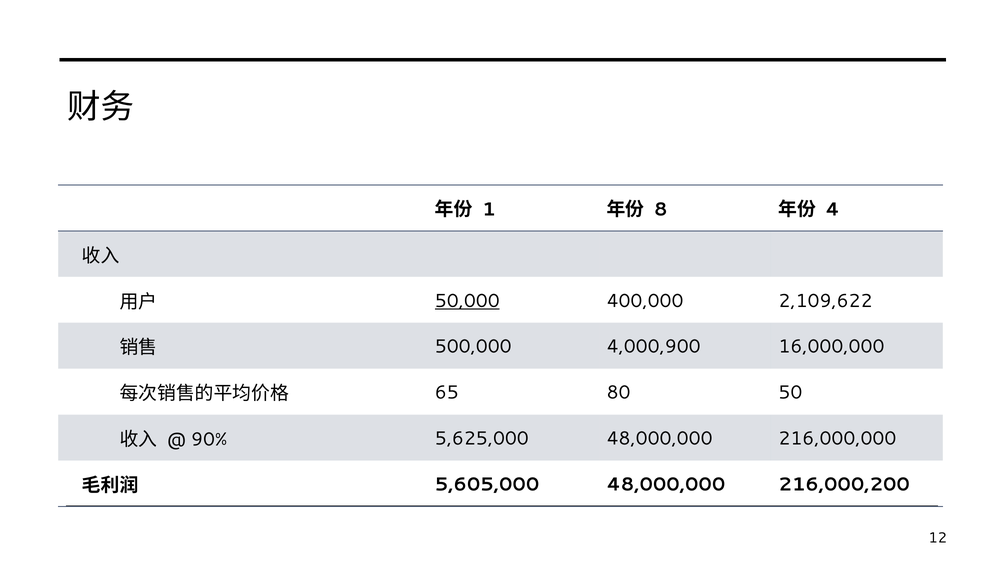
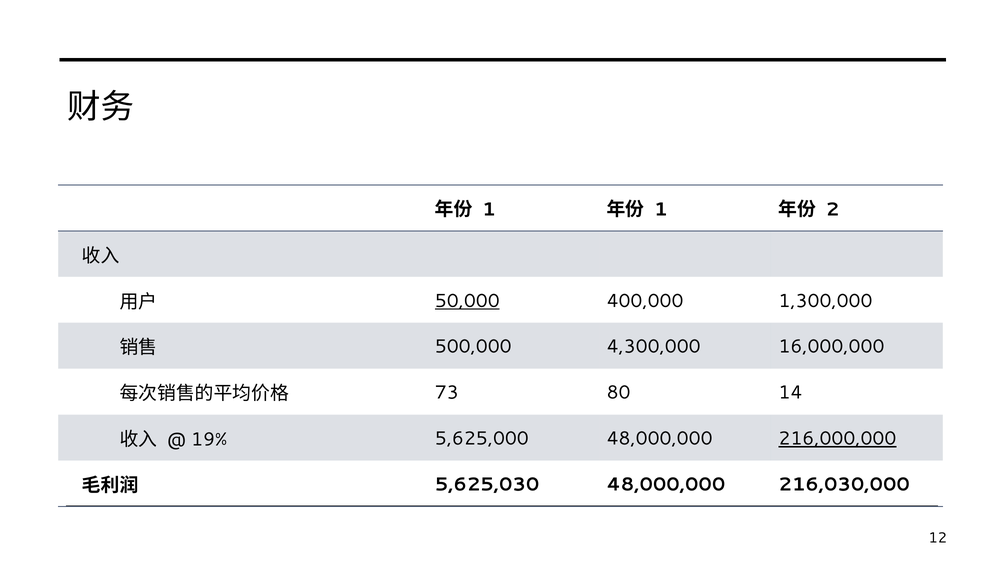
8: 8 -> 1 (661, 209)
4: 4 -> 2 (833, 209)
2,109,622: 2,109,622 -> 1,300,000 (825, 301)
4,000,900: 4,000,900 -> 4,300,000 (654, 347)
65: 65 -> 73 (447, 393)
50: 50 -> 14 (790, 393)
90%: 90% -> 19% (209, 439)
216,000,000 underline: none -> present (837, 438)
5,605,000: 5,605,000 -> 5,625,030 (487, 484)
216,000,200: 216,000,200 -> 216,030,000 (844, 484)
